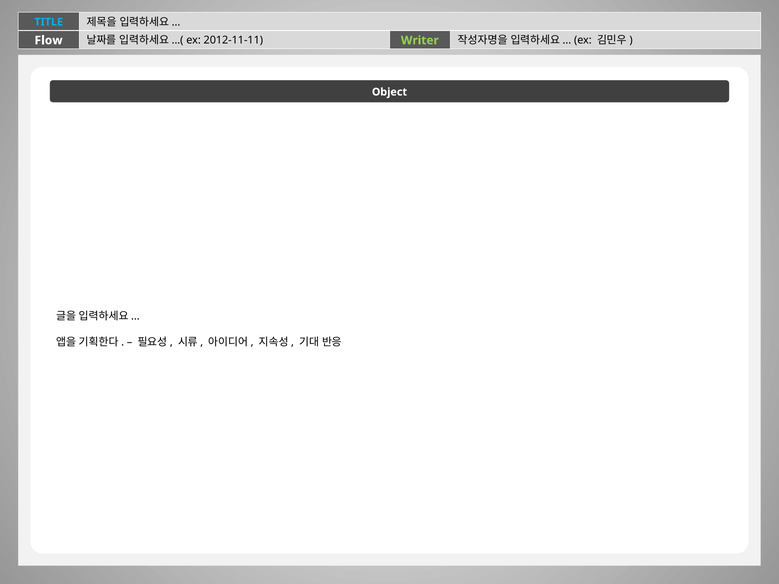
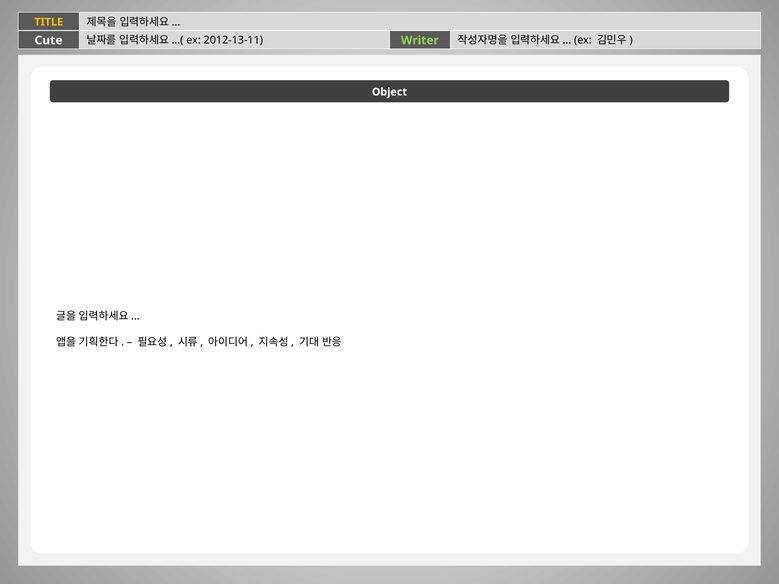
TITLE colour: light blue -> yellow (49, 22)
Flow: Flow -> Cute (49, 40)
2012-11-11: 2012-11-11 -> 2012-13-11 (233, 40)
